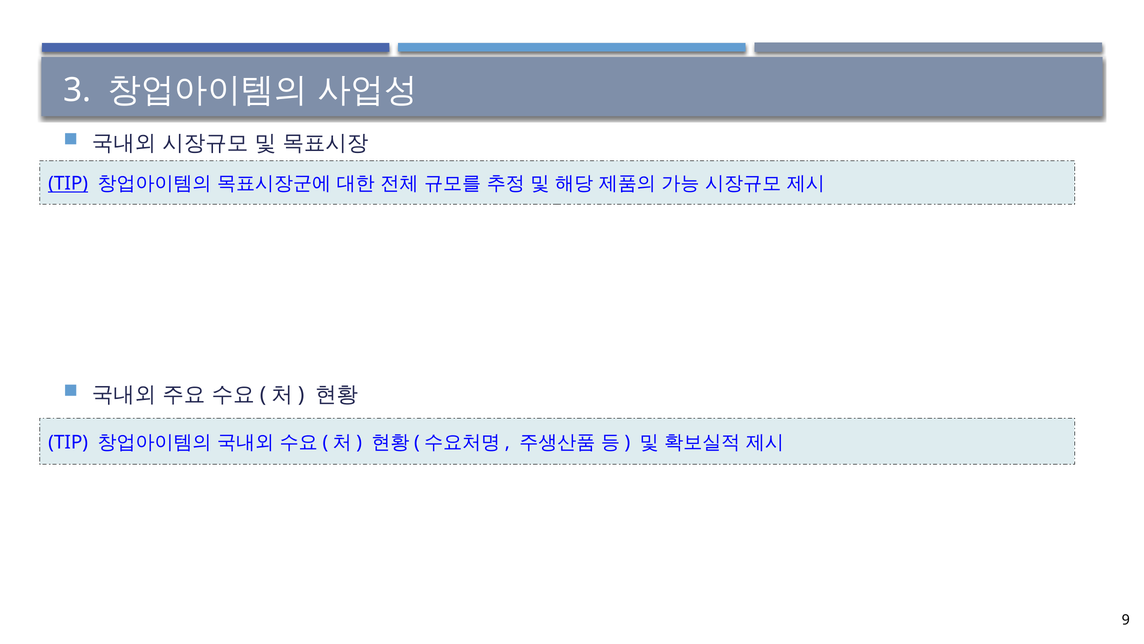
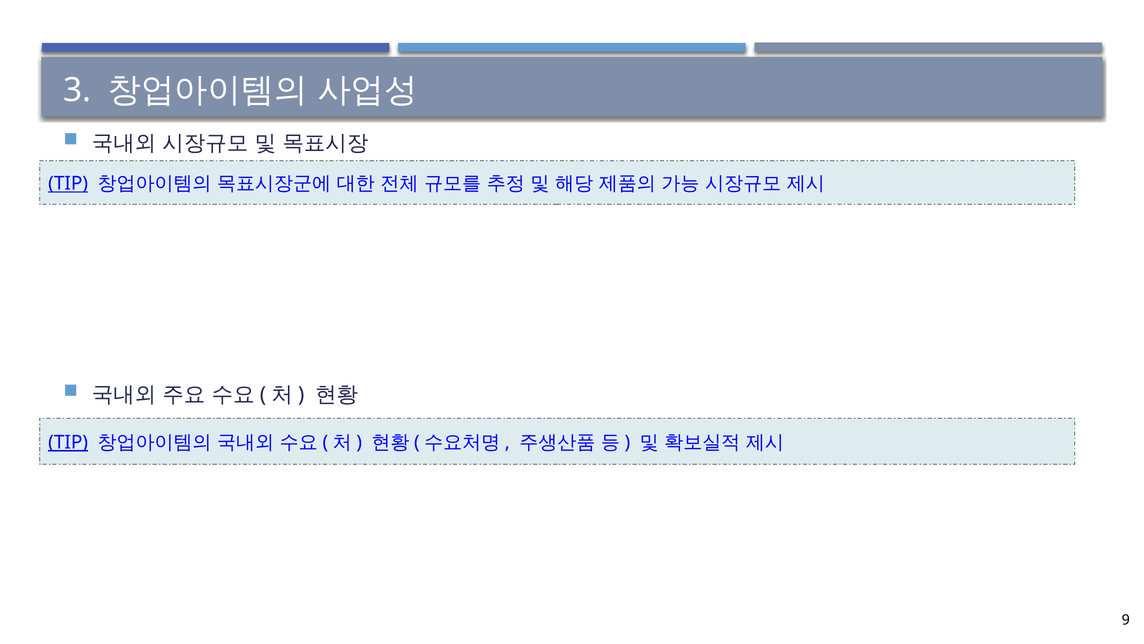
TIP underline: none -> present (68, 442)
